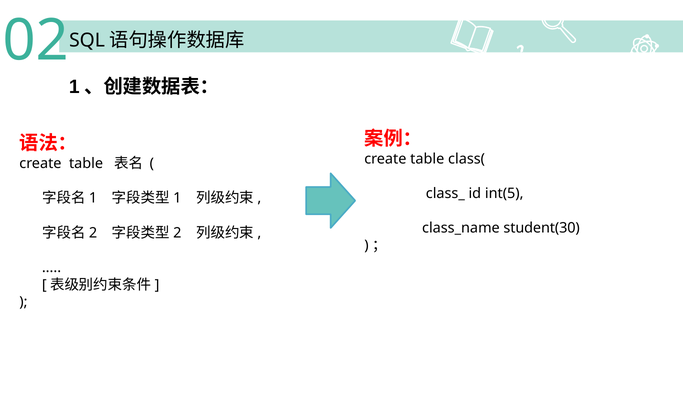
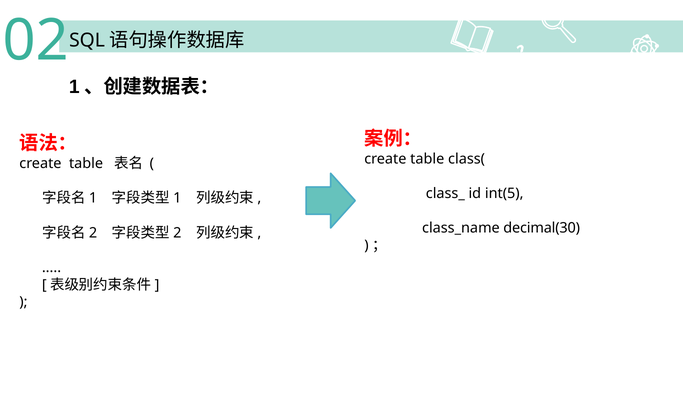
student(30: student(30 -> decimal(30 (542, 228)
